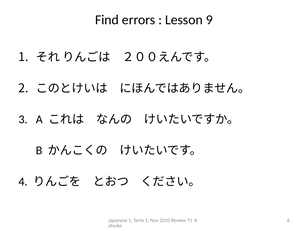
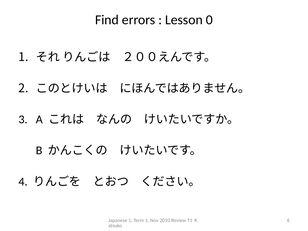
9: 9 -> 0 (209, 20)
